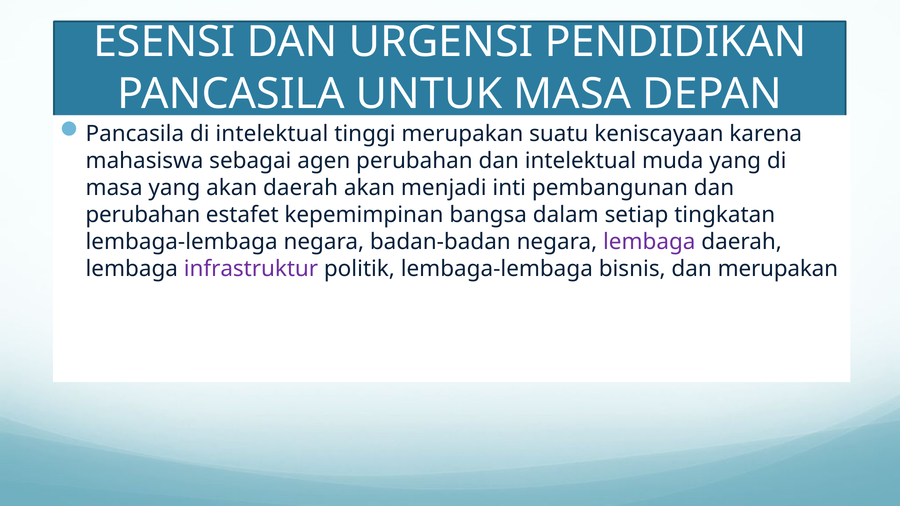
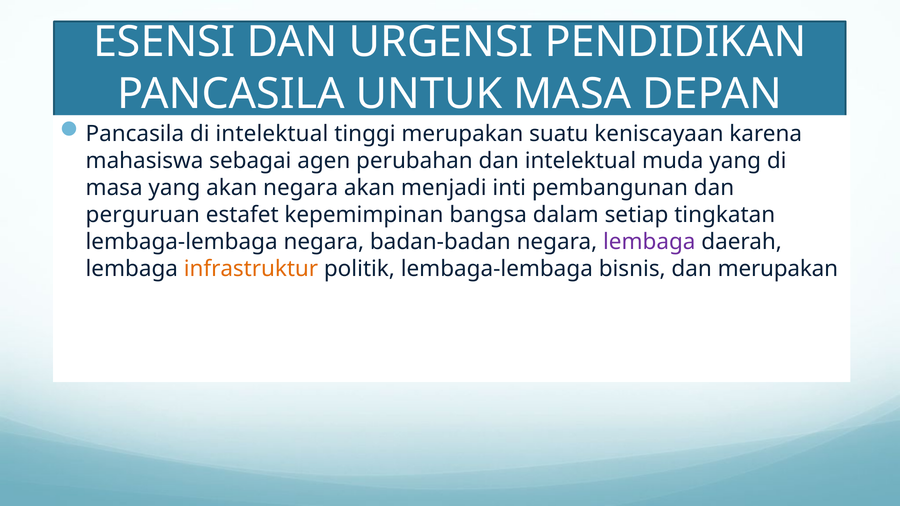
akan daerah: daerah -> negara (301, 188)
perubahan: perubahan -> perguruan (143, 215)
infrastruktur colour: purple -> orange (251, 269)
